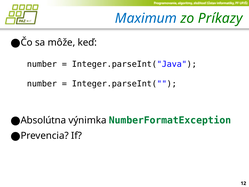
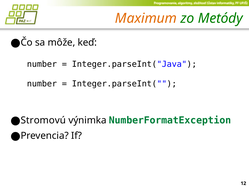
Maximum colour: blue -> orange (146, 18)
Príkazy: Príkazy -> Metódy (220, 18)
Absolútna: Absolútna -> Stromovú (43, 120)
